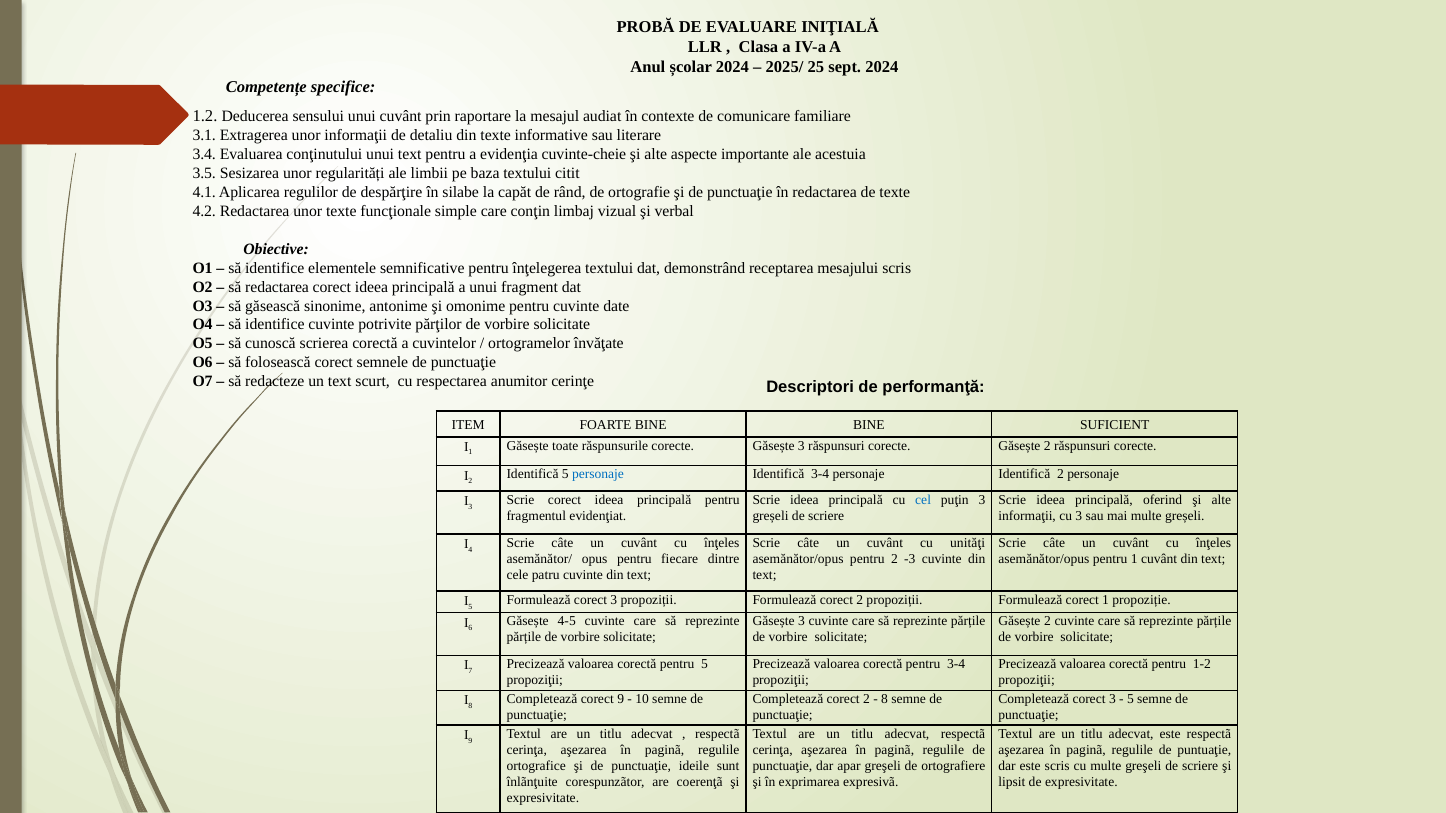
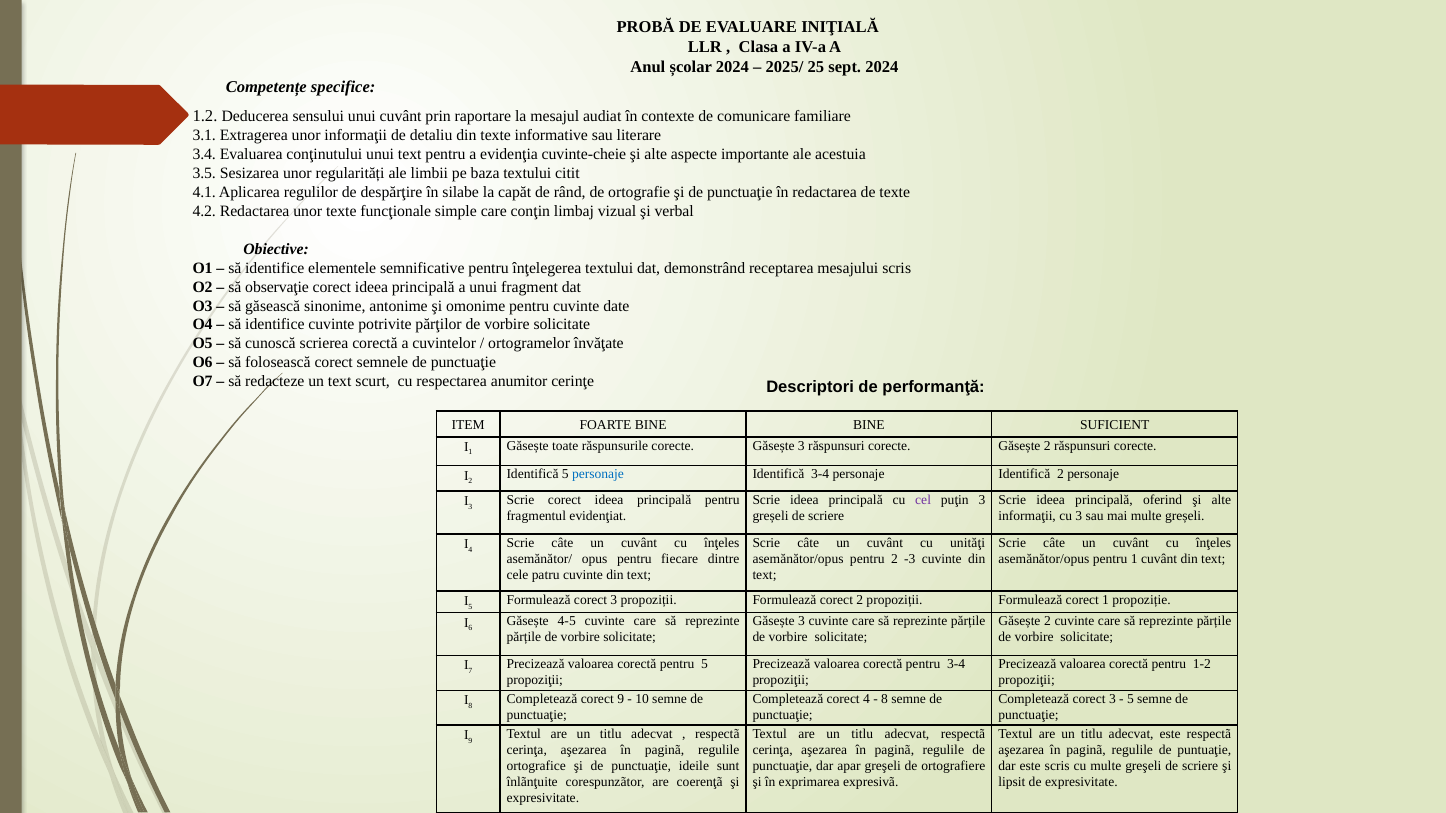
să redactarea: redactarea -> observaţie (277, 287)
cel colour: blue -> purple (923, 500)
Completează corect 2: 2 -> 4 (867, 699)
